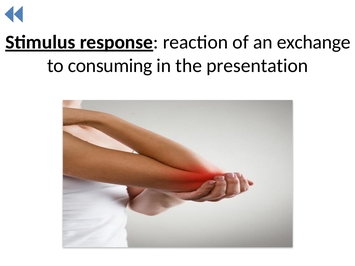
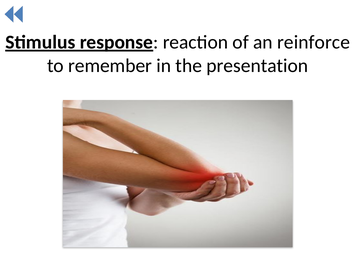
exchange: exchange -> reinforce (314, 42)
consuming: consuming -> remember (110, 66)
